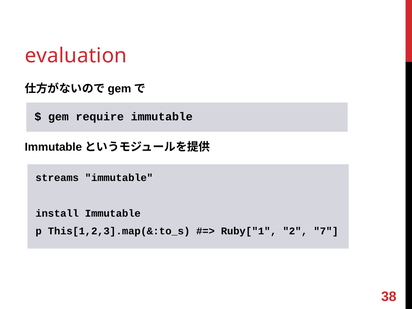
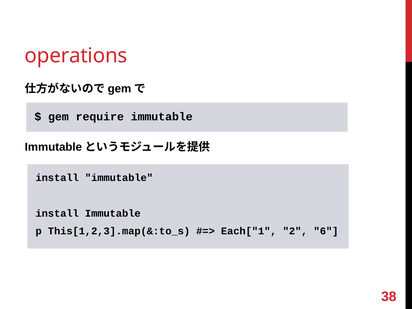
evaluation: evaluation -> operations (76, 56)
streams: streams -> install (57, 178)
Ruby["1: Ruby["1 -> Each["1 (249, 231)
7: 7 -> 6 (326, 231)
